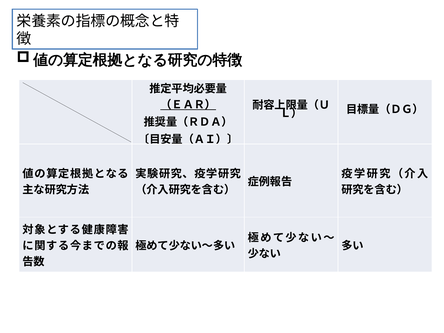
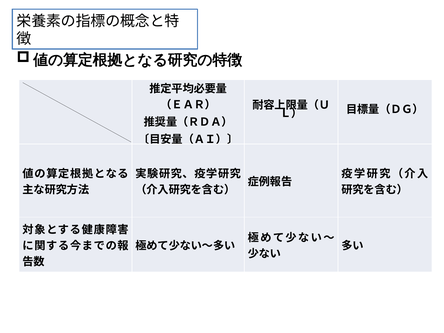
（ＥＡＲ） underline: present -> none (188, 105)
